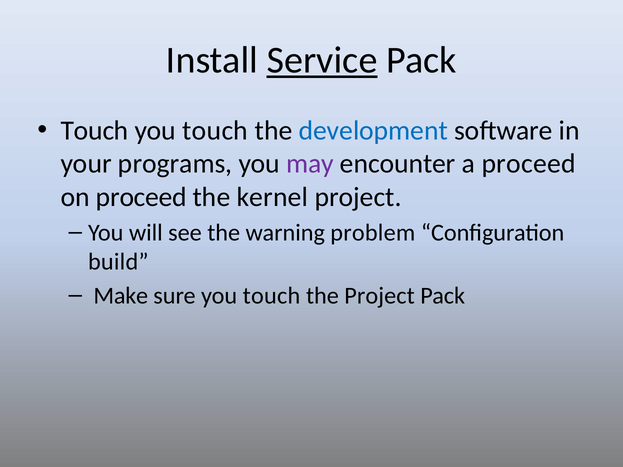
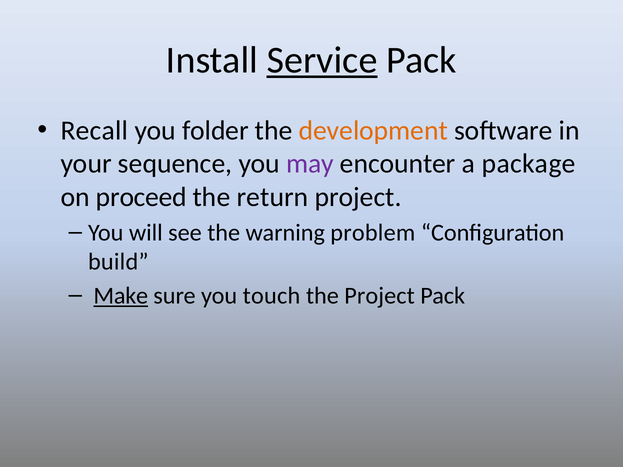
Touch: Touch -> Recall (94, 131)
touch: touch -> folder (215, 131)
development colour: blue -> orange (373, 131)
programs: programs -> sequence (175, 164)
a proceed: proceed -> package (529, 164)
kernel: kernel -> return (272, 197)
Make underline: none -> present (121, 296)
